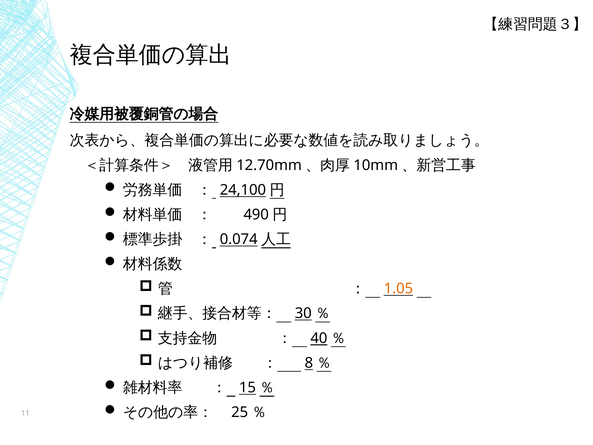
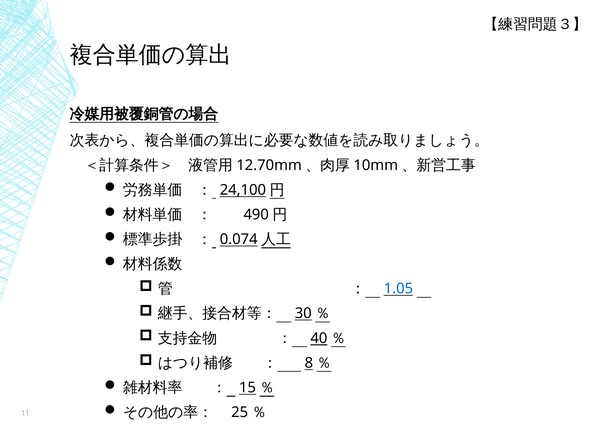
1.05 colour: orange -> blue (398, 289)
